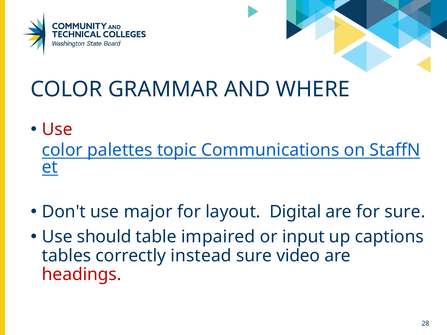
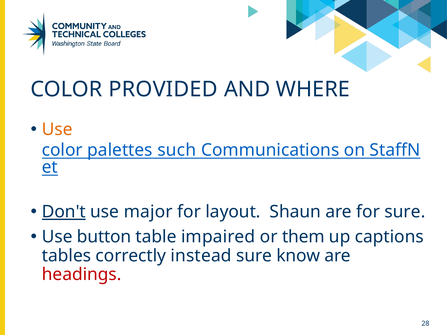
GRAMMAR: GRAMMAR -> PROVIDED (163, 90)
Use colour: red -> orange (57, 130)
topic: topic -> such (177, 150)
Don't underline: none -> present (64, 212)
Digital: Digital -> Shaun (295, 212)
should: should -> button (104, 237)
input: input -> them (303, 237)
video: video -> know (298, 256)
